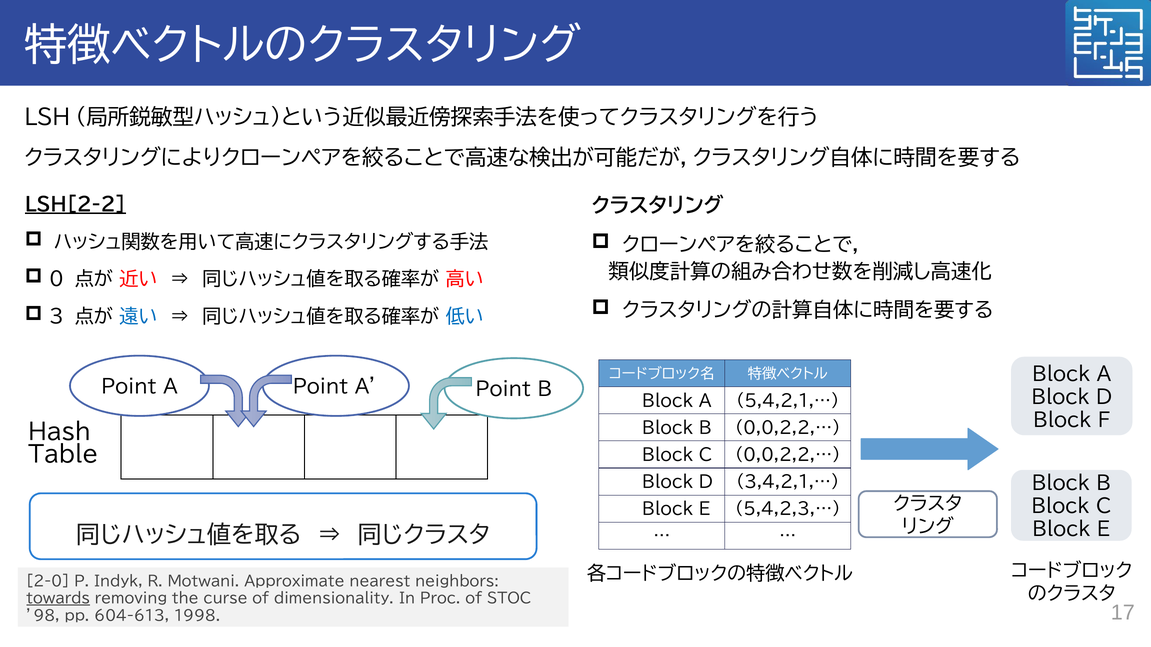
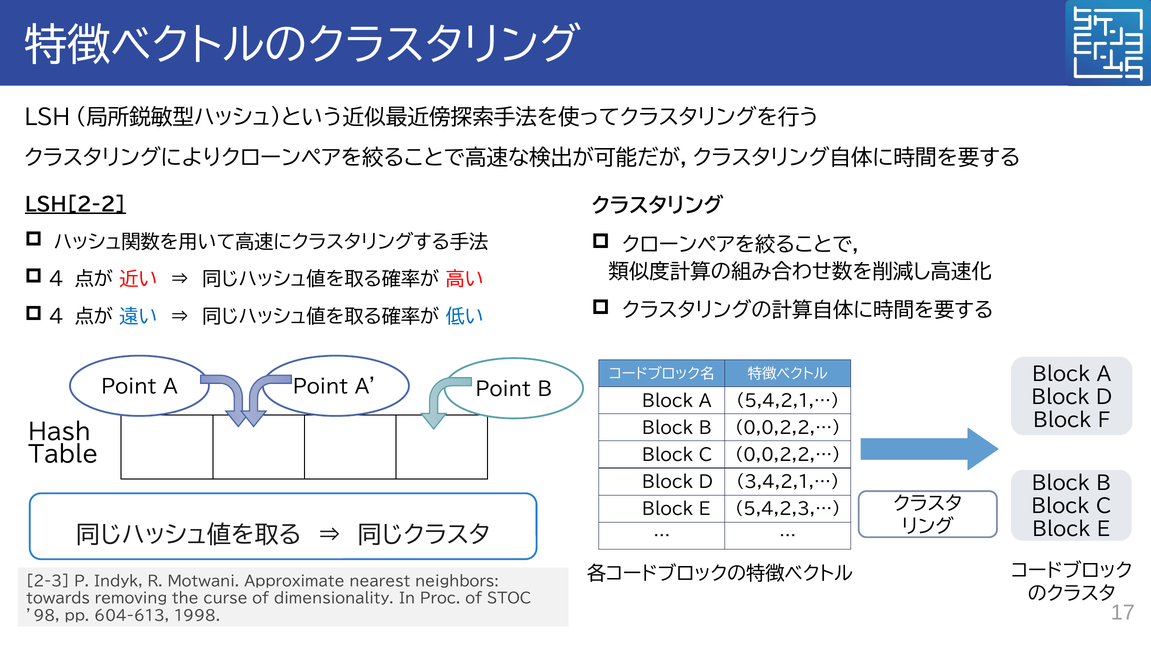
0: 0 -> 4 (57, 280)
3: 3 -> 4 (57, 317)
2-0: 2-0 -> 2-3 (48, 582)
towards underline: present -> none (58, 599)
